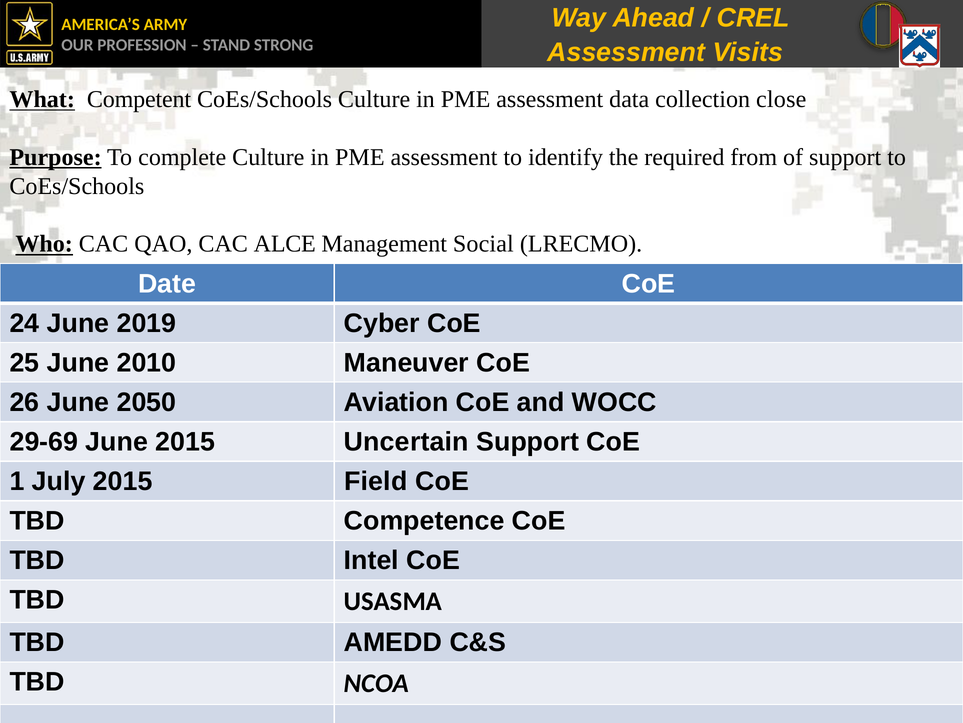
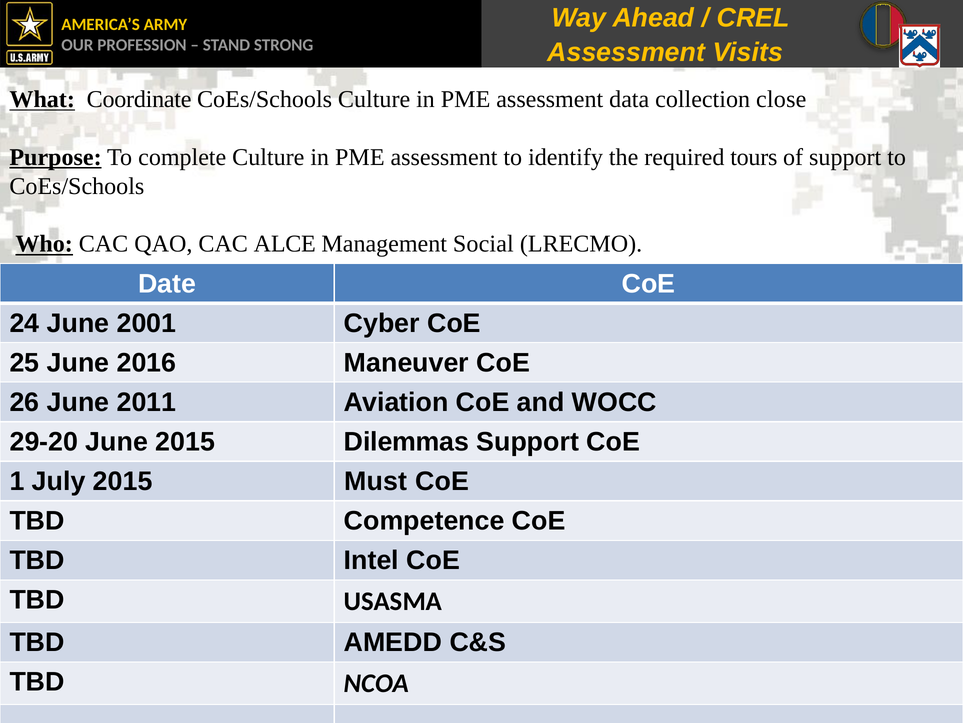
Competent: Competent -> Coordinate (139, 99)
from: from -> tours (754, 157)
2019: 2019 -> 2001 (146, 323)
2010: 2010 -> 2016 (146, 362)
2050: 2050 -> 2011 (146, 402)
29-69: 29-69 -> 29-20 (44, 441)
Uncertain: Uncertain -> Dilemmas (406, 441)
Field: Field -> Must (376, 481)
